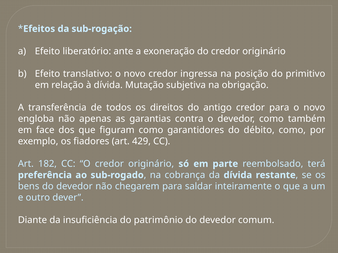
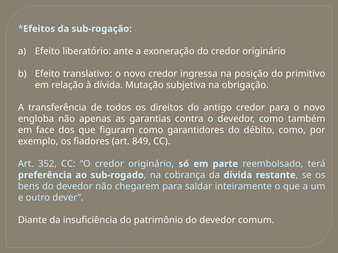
429: 429 -> 849 (141, 142)
182: 182 -> 352 (47, 164)
